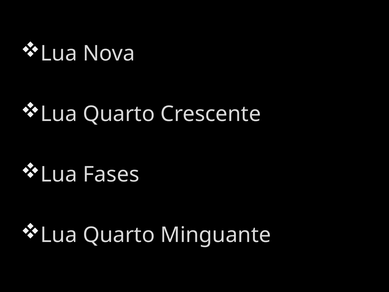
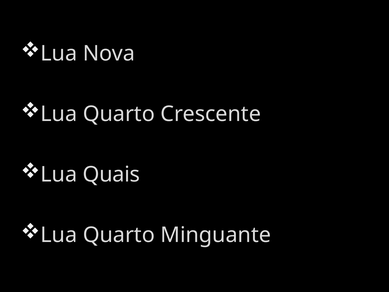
Fases: Fases -> Quais (111, 174)
